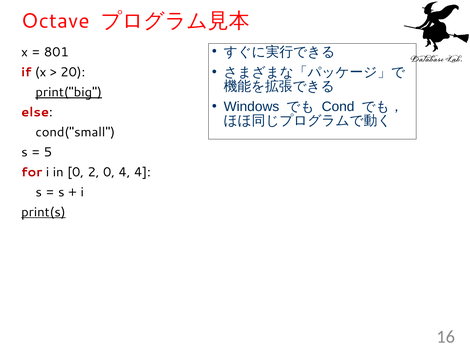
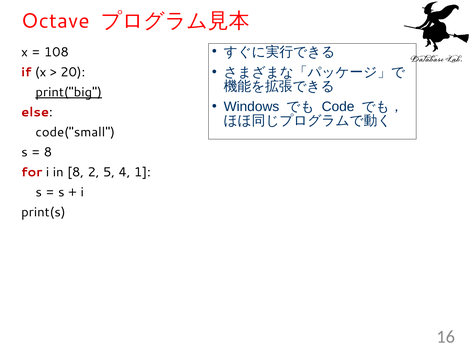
801: 801 -> 108 (56, 52)
Cond: Cond -> Code (338, 107)
cond("small: cond("small -> code("small (75, 132)
5: 5 -> 8 (48, 152)
in 0: 0 -> 8 (76, 172)
2 0: 0 -> 5 (109, 172)
4 4: 4 -> 1 (142, 172)
print(s underline: present -> none (43, 212)
